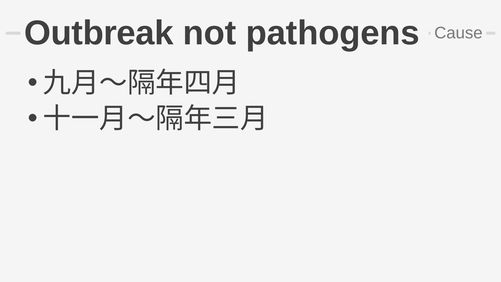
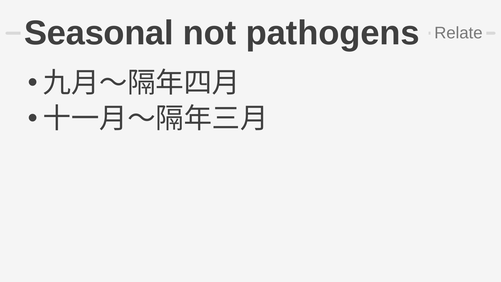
Outbreak: Outbreak -> Seasonal (99, 33)
Cause: Cause -> Relate (458, 33)
